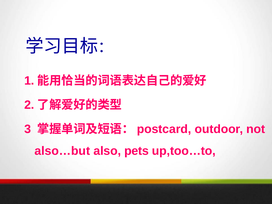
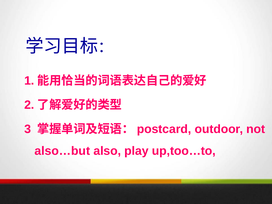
pets: pets -> play (136, 151)
